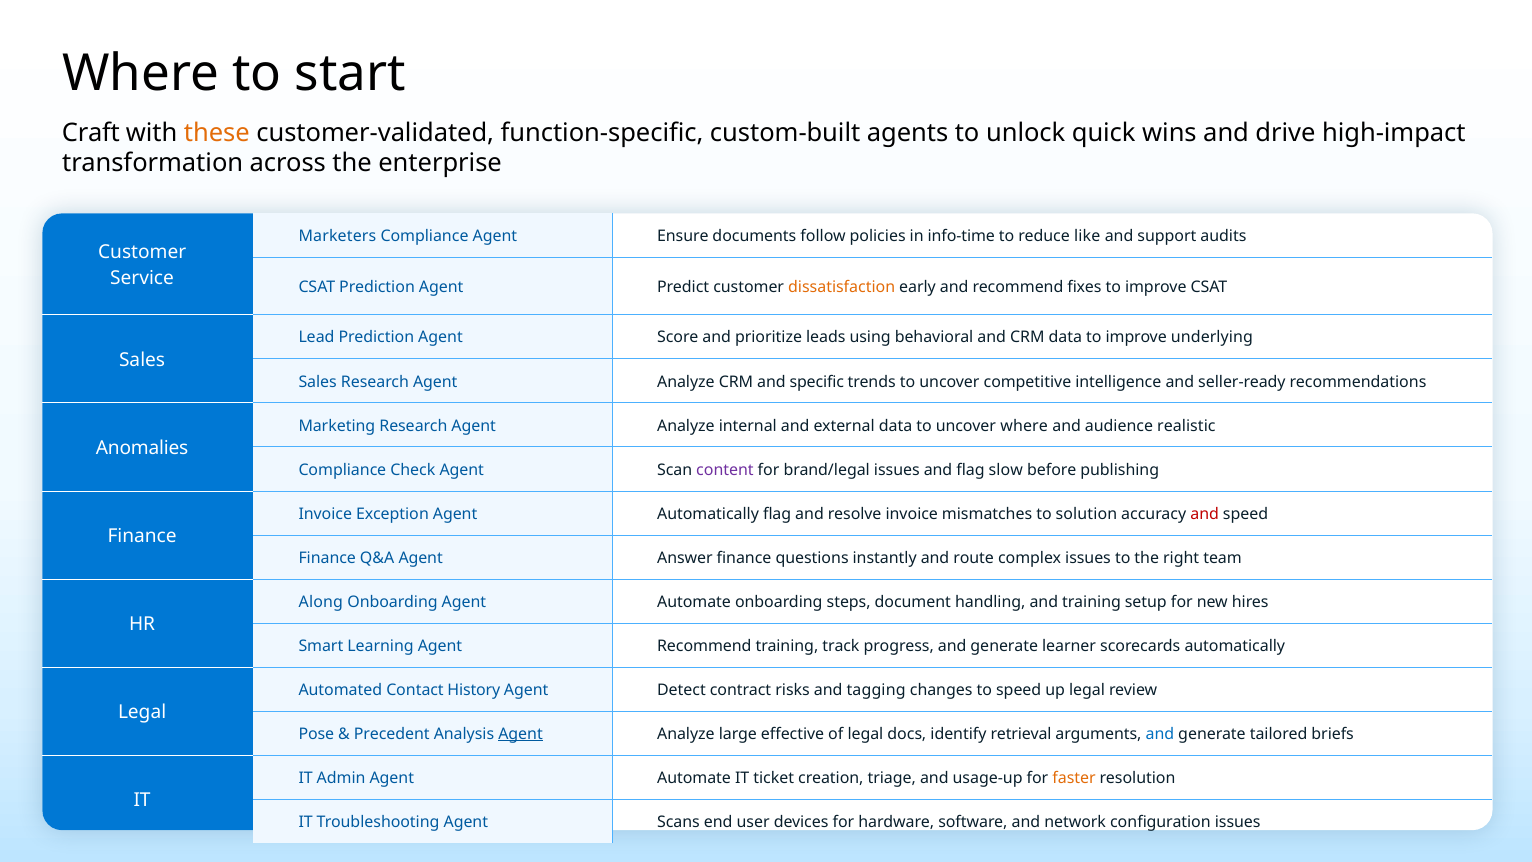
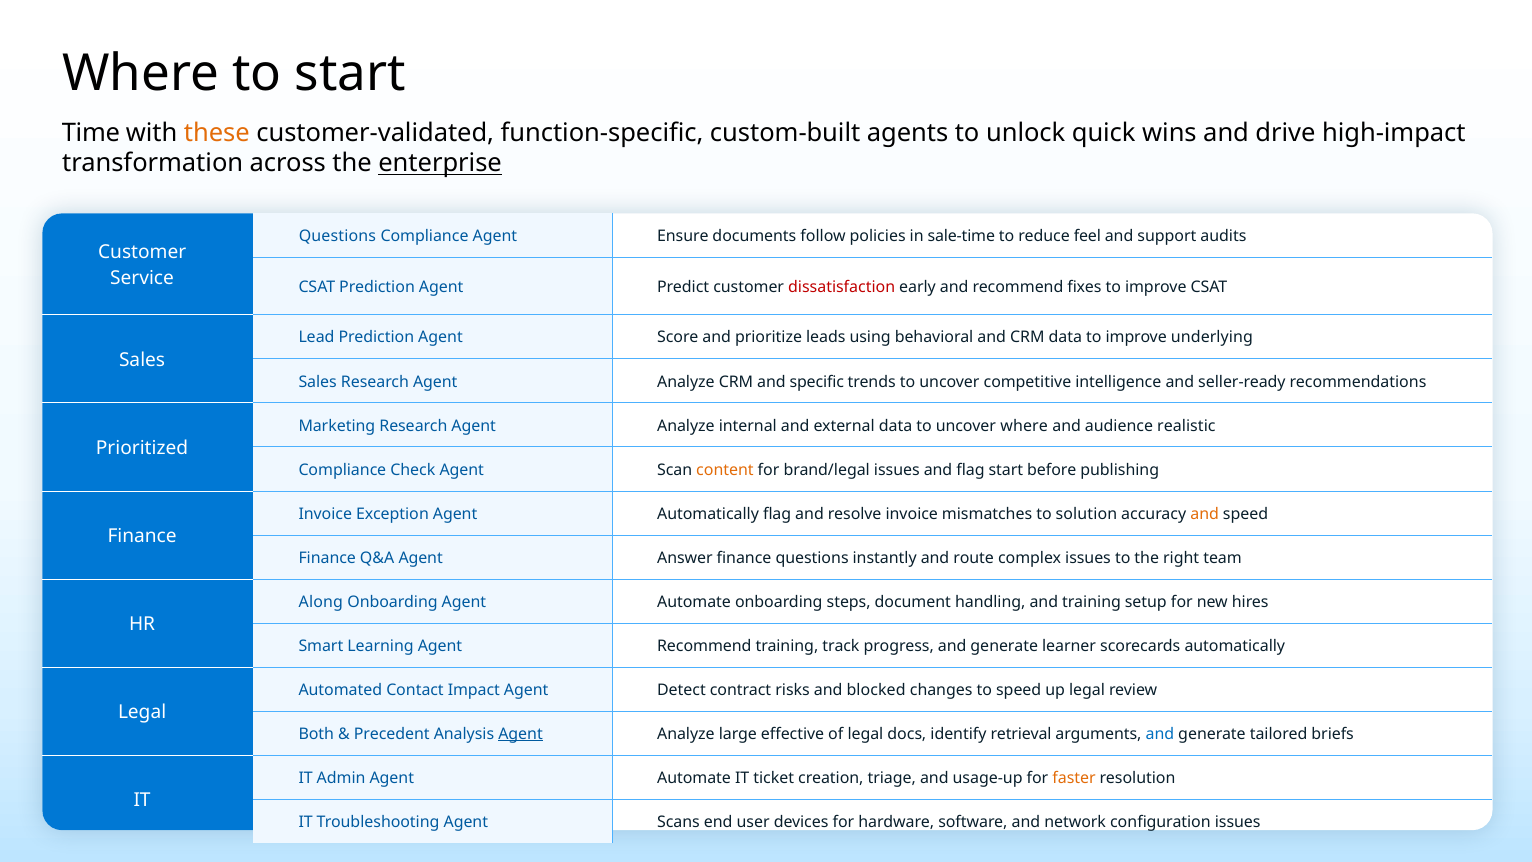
Craft: Craft -> Time (91, 133)
enterprise underline: none -> present (440, 164)
Marketers: Marketers -> Questions (337, 236)
info-time: info-time -> sale-time (961, 236)
like: like -> feel (1087, 236)
dissatisfaction colour: orange -> red (842, 287)
Anomalies: Anomalies -> Prioritized (142, 448)
content colour: purple -> orange (725, 470)
flag slow: slow -> start (1006, 470)
and colour: red -> orange (1205, 514)
History: History -> Impact (474, 690)
tagging: tagging -> blocked (876, 690)
Pose: Pose -> Both (316, 734)
